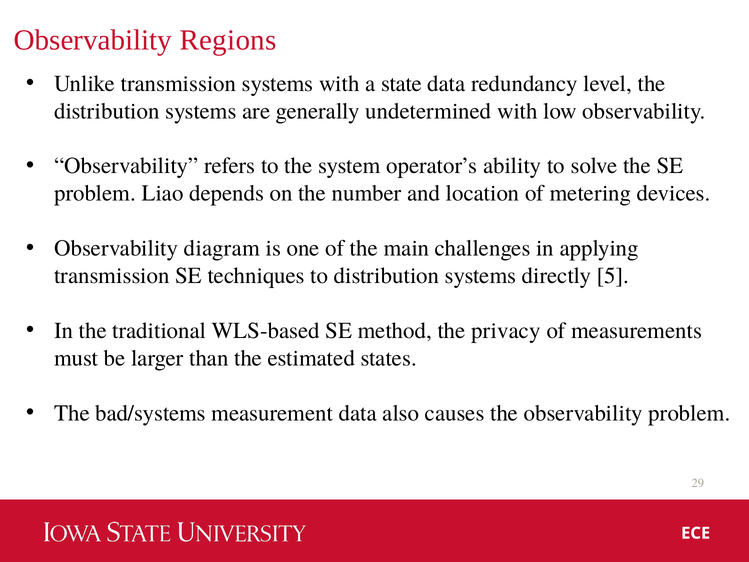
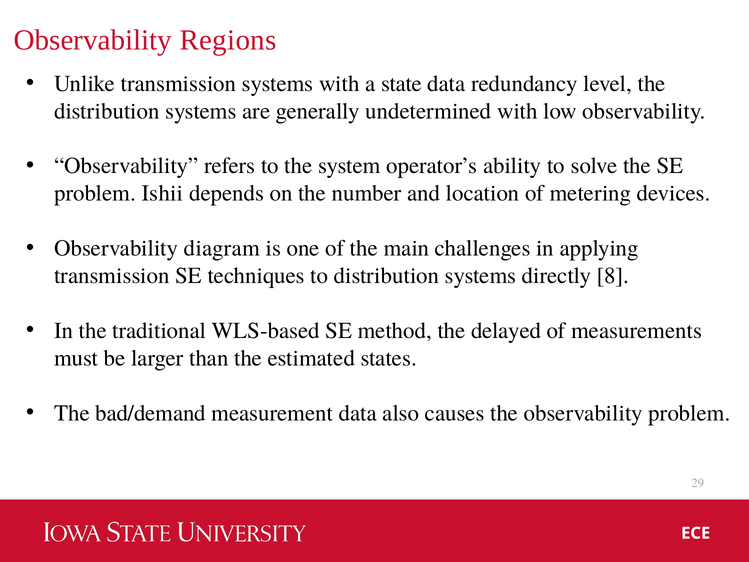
Liao: Liao -> Ishii (162, 193)
5: 5 -> 8 (613, 276)
privacy: privacy -> delayed (506, 331)
bad/systems: bad/systems -> bad/demand (151, 413)
